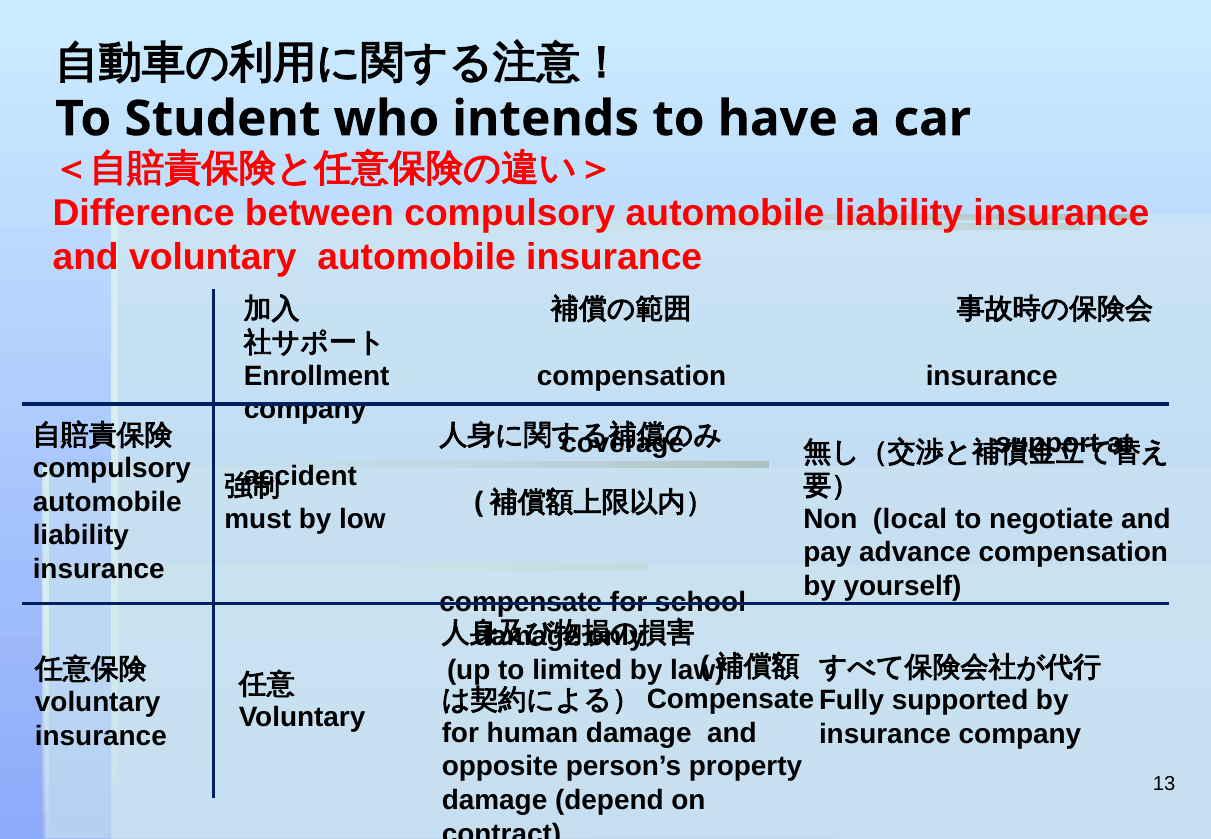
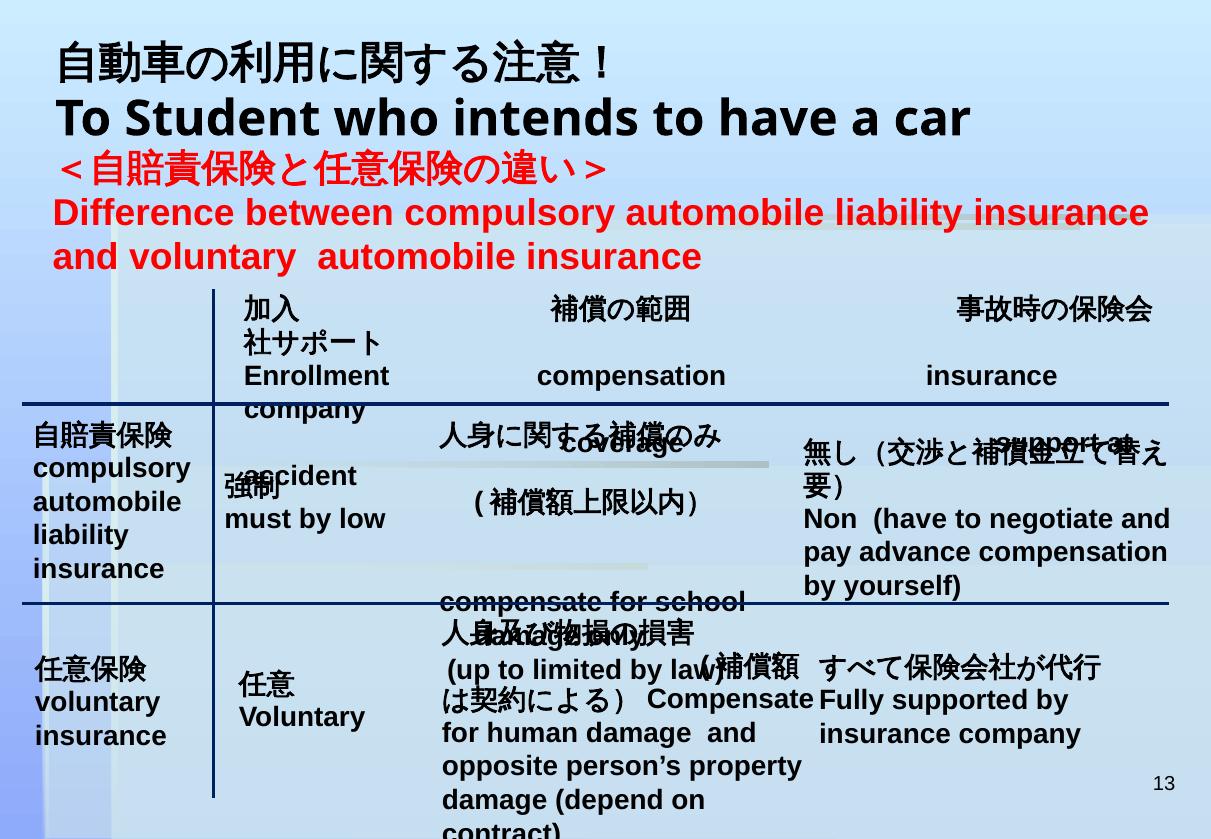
Non local: local -> have (910, 519)
